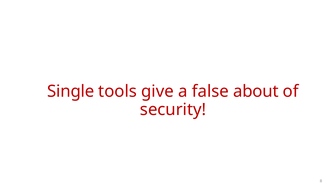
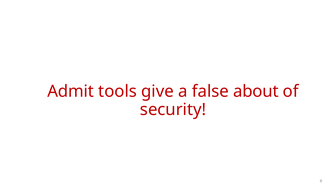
Single: Single -> Admit (71, 91)
